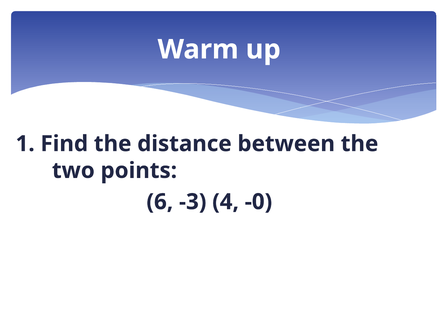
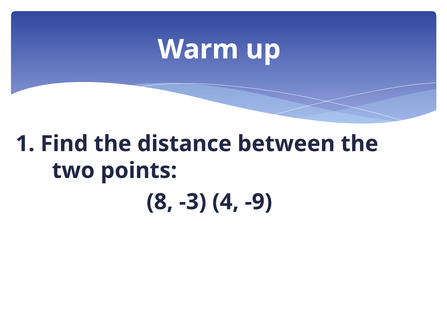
6: 6 -> 8 (160, 202)
-0: -0 -> -9 (258, 202)
